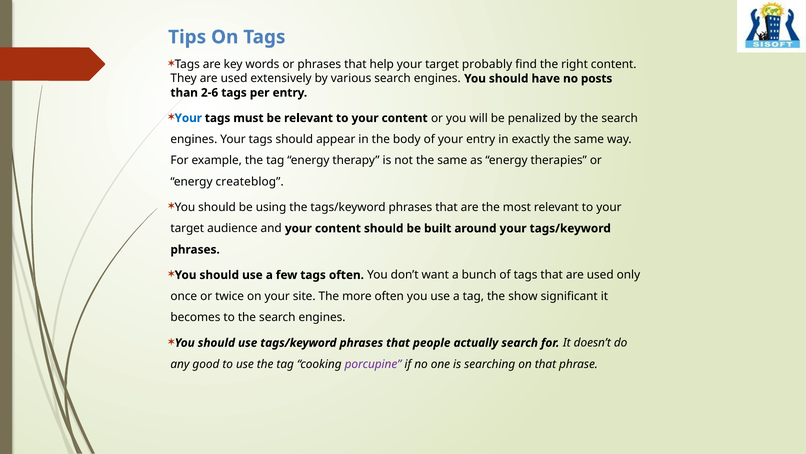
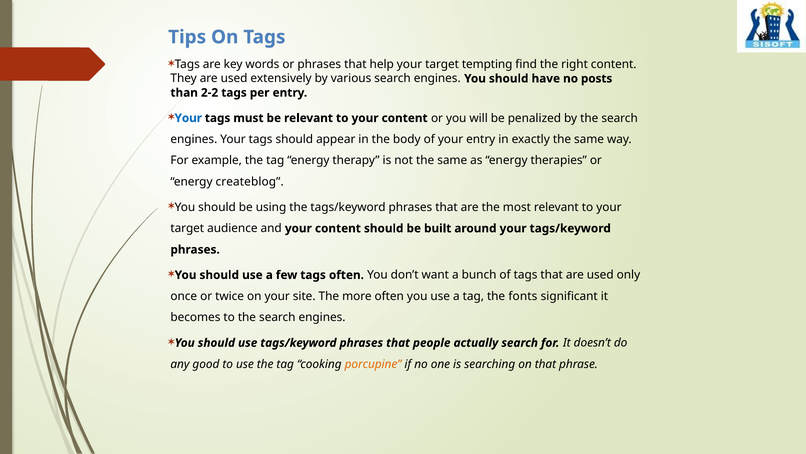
probably: probably -> tempting (487, 64)
2-6: 2-6 -> 2-2 (210, 93)
show: show -> fonts (523, 296)
porcupine colour: purple -> orange (373, 364)
